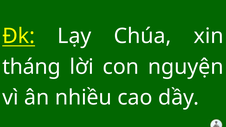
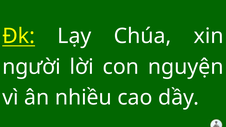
tháng: tháng -> người (32, 67)
